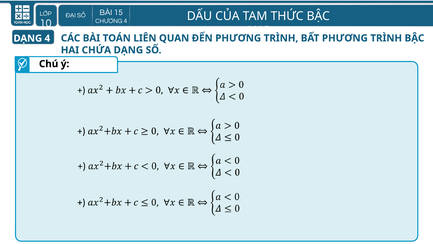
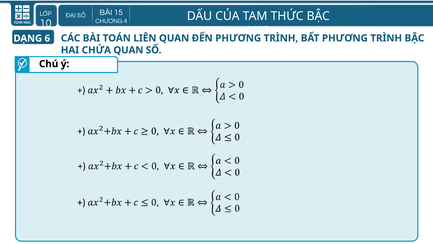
DẠNG 4: 4 -> 6 (47, 38)
DẠNG: DẠNG -> QUAN (128, 50)
